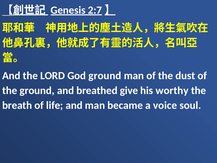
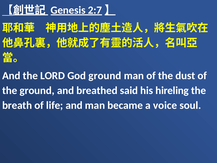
give: give -> said (129, 90)
worthy: worthy -> hireling (172, 90)
